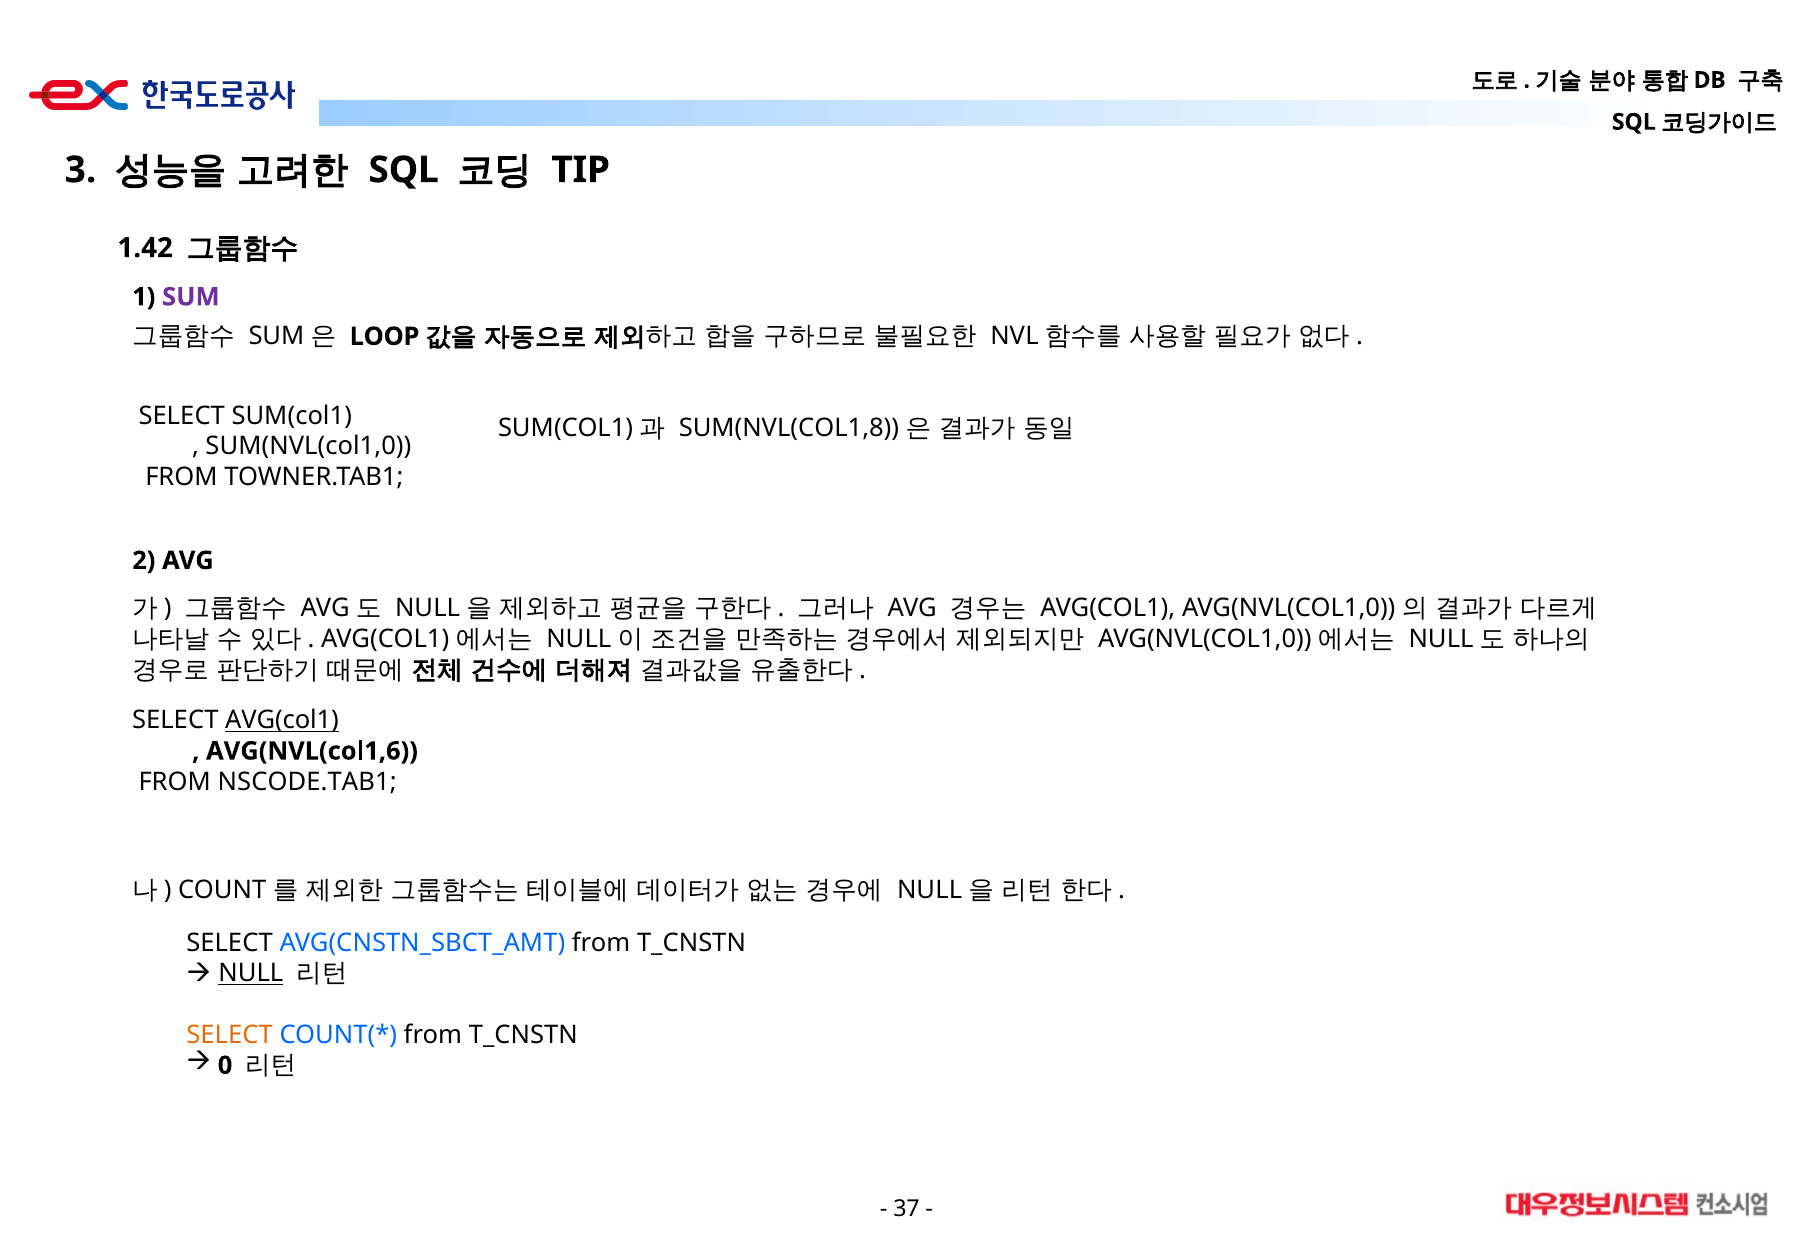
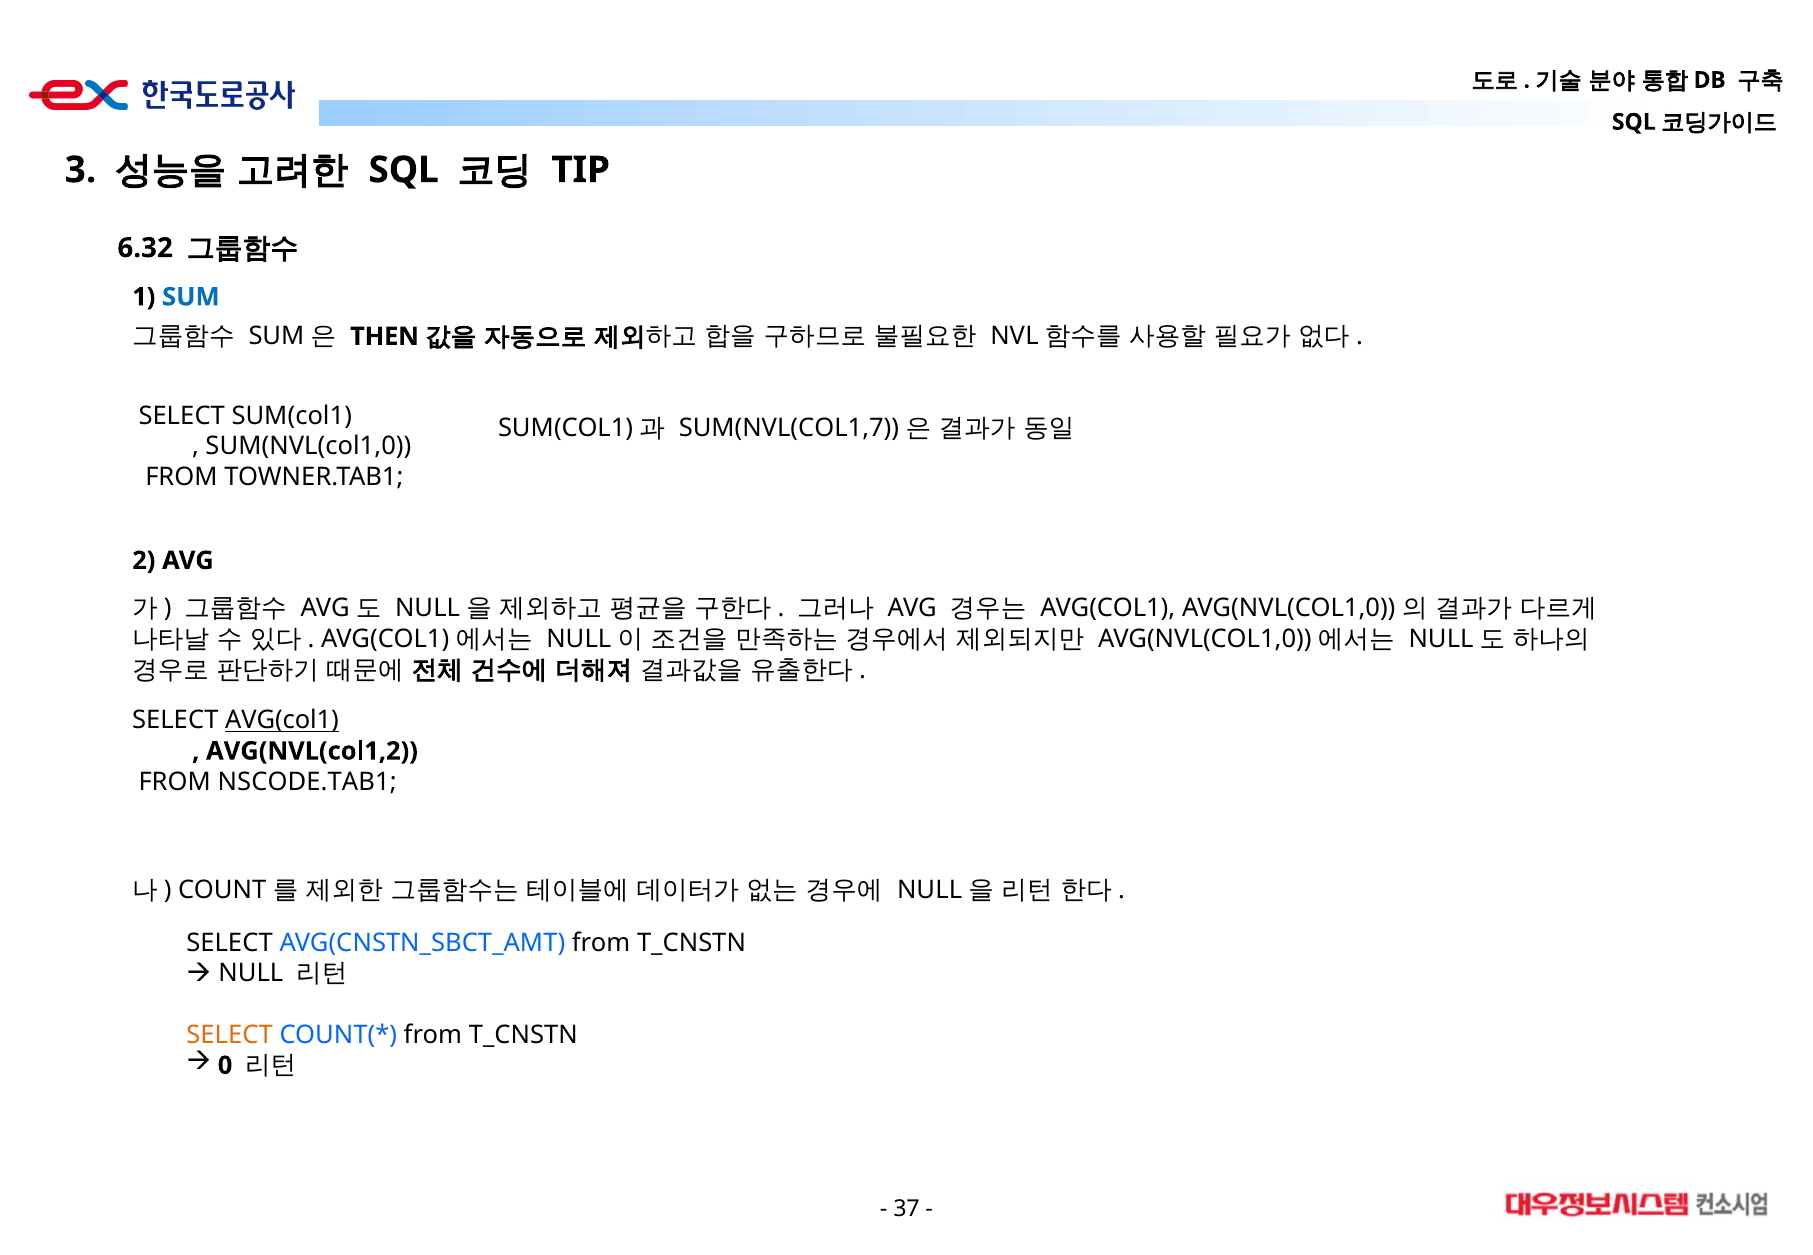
1.42: 1.42 -> 6.32 (145, 248)
SUM colour: purple -> blue (191, 297)
LOOP: LOOP -> THEN (384, 337)
SUM(NVL(COL1,8: SUM(NVL(COL1,8 -> SUM(NVL(COL1,7 (789, 428)
AVG(NVL(col1,6: AVG(NVL(col1,6 -> AVG(NVL(col1,2 (312, 751)
NULL underline: present -> none (251, 973)
